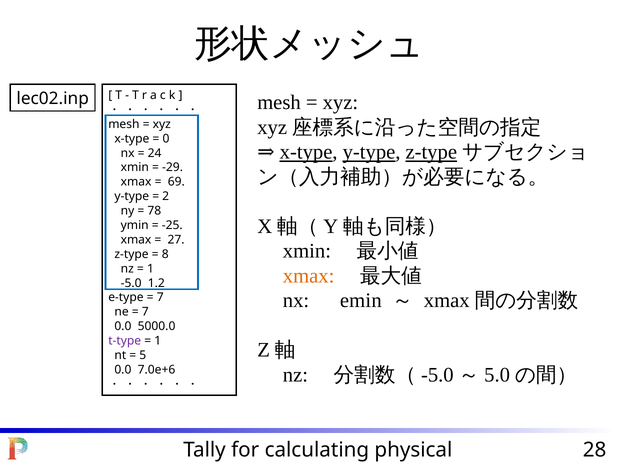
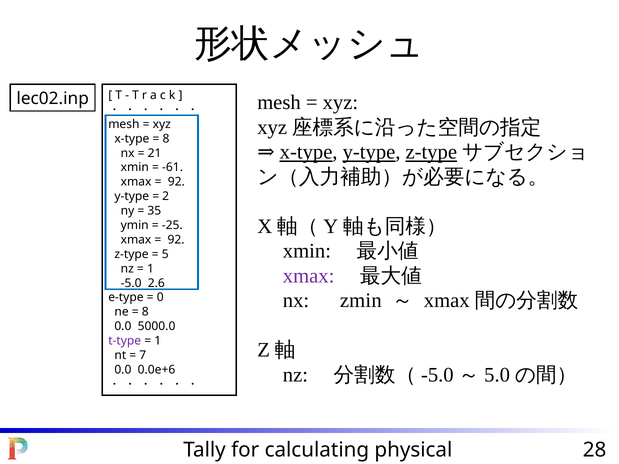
0: 0 -> 8 (166, 139)
24: 24 -> 21 (155, 153)
-29: -29 -> -61 (173, 168)
69: 69 -> 92 (176, 182)
78: 78 -> 35 (154, 211)
27: 27 -> 92 (176, 240)
8: 8 -> 5 (165, 254)
xmax colour: orange -> purple (309, 276)
1.2: 1.2 -> 2.6 (156, 283)
emin: emin -> zmin (361, 301)
7: 7 -> 0 (160, 298)
7: 7 -> 8 (145, 312)
5: 5 -> 7 (143, 355)
7.0e+6: 7.0e+6 -> 0.0e+6 (157, 370)
